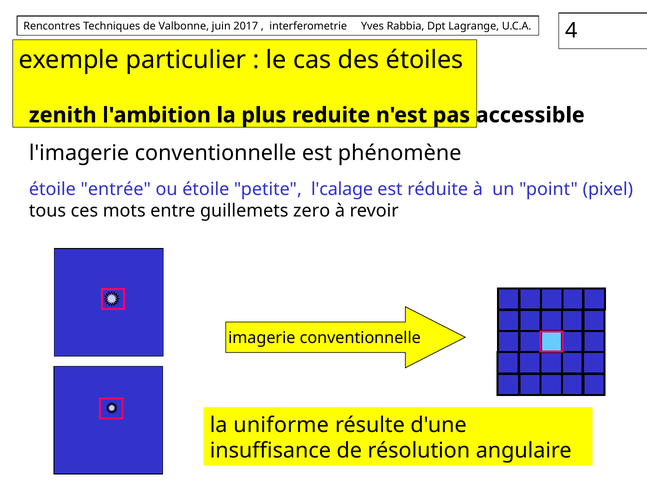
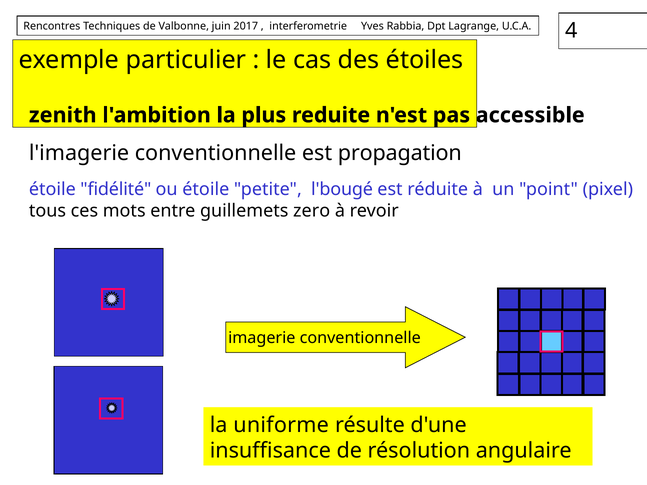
phénomène: phénomène -> propagation (400, 153)
entrée: entrée -> fidélité (116, 189)
l'calage: l'calage -> l'bougé (342, 189)
